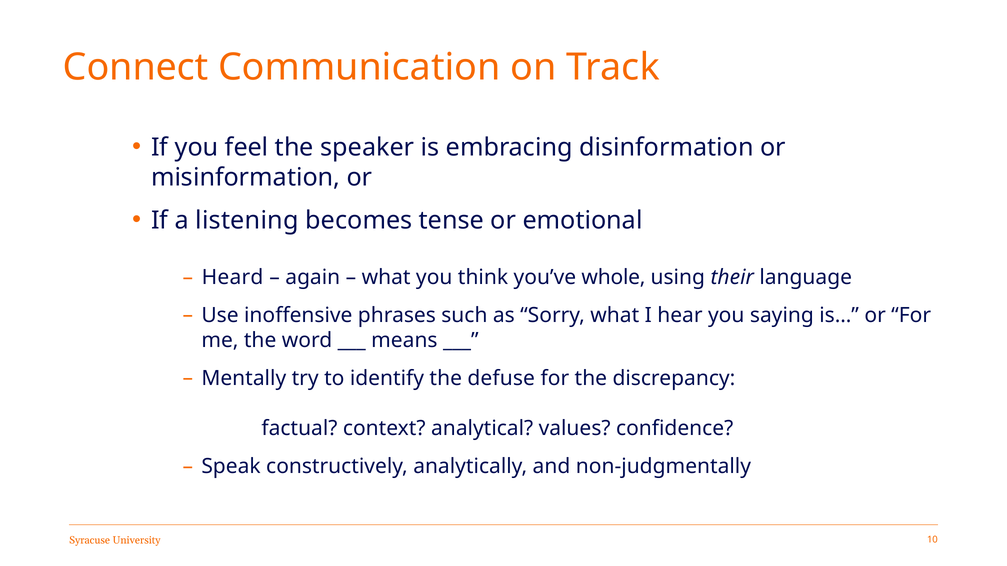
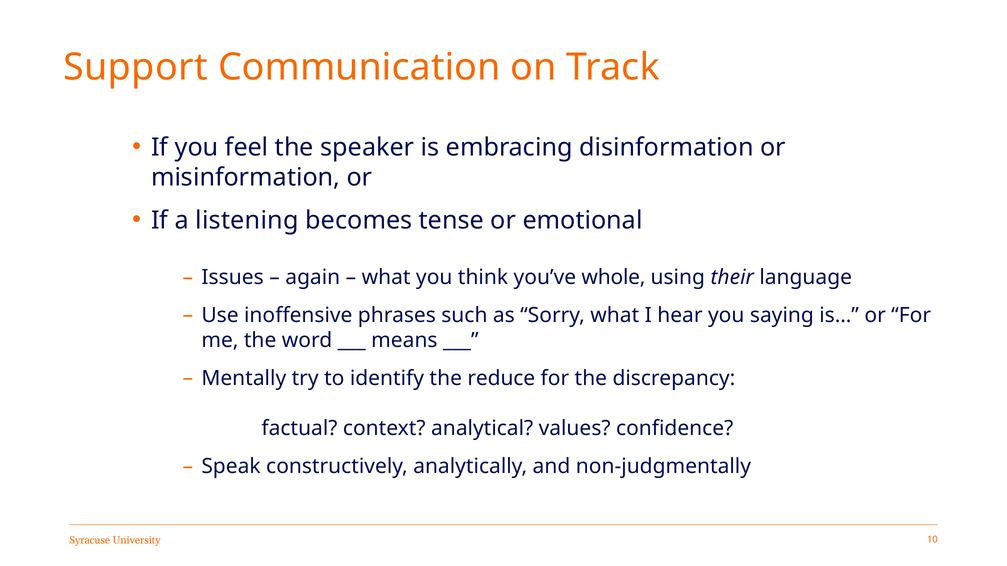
Connect: Connect -> Support (135, 67)
Heard: Heard -> Issues (233, 278)
defuse: defuse -> reduce (501, 378)
